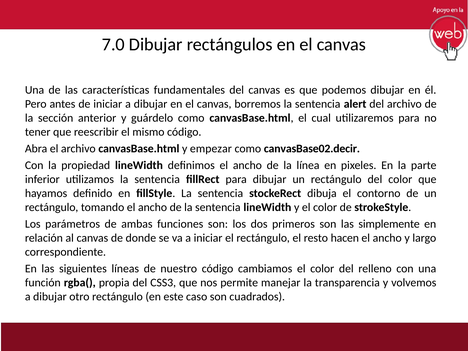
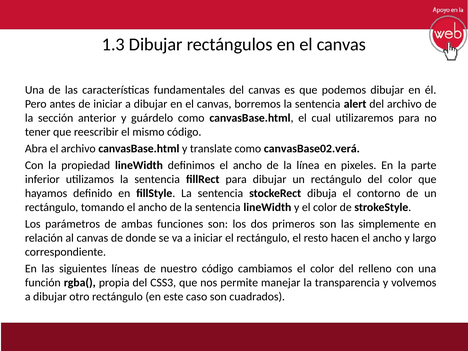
7.0: 7.0 -> 1.3 (113, 45)
empezar: empezar -> translate (211, 149)
canvasBase02.decir: canvasBase02.decir -> canvasBase02.verá (312, 149)
